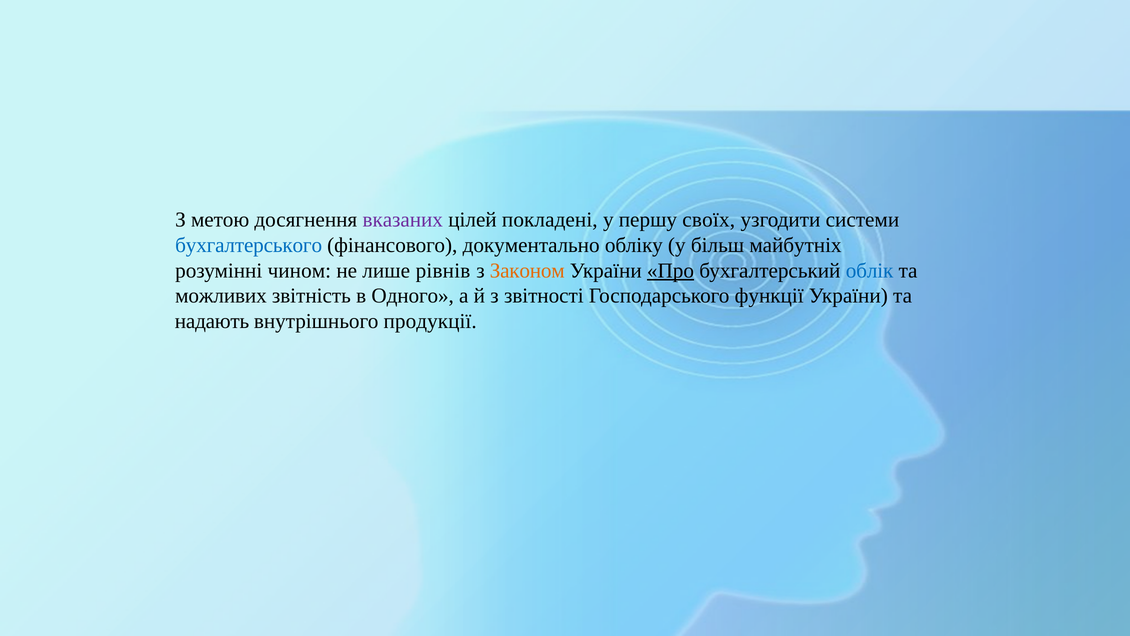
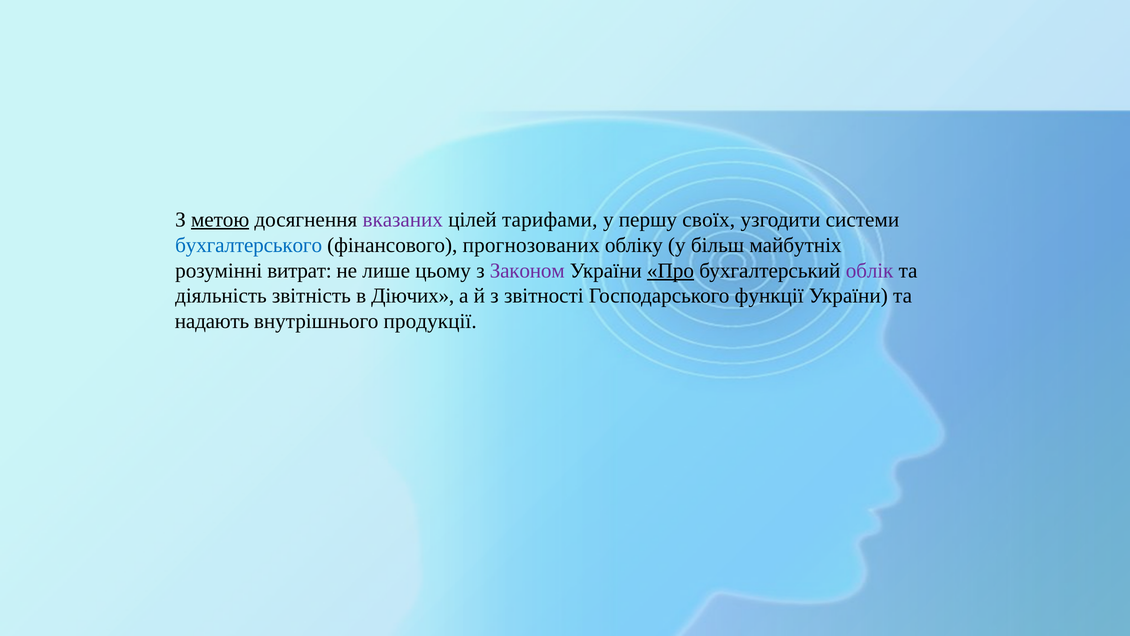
метою underline: none -> present (220, 219)
покладені: покладені -> тарифами (550, 219)
документально: документально -> прогнозованих (531, 245)
чином: чином -> витрат (300, 270)
рівнів: рівнів -> цьому (443, 270)
Законом colour: orange -> purple (527, 270)
облік colour: blue -> purple (870, 270)
можливих: можливих -> діяльність (221, 296)
Одного: Одного -> Діючих (413, 296)
